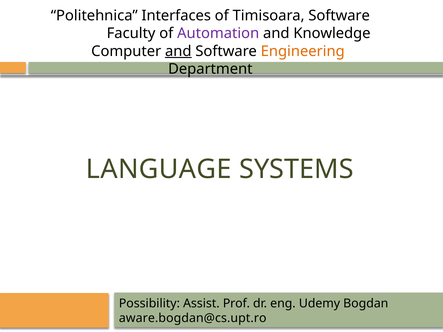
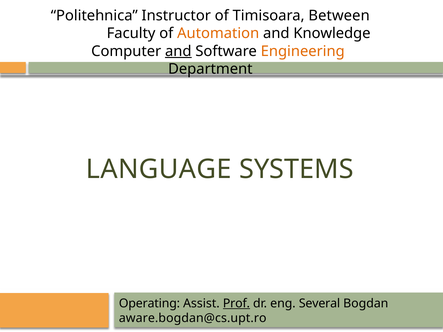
Interfaces: Interfaces -> Instructor (176, 16)
Timisoara Software: Software -> Between (339, 16)
Automation colour: purple -> orange (218, 33)
Possibility: Possibility -> Operating (149, 304)
Prof underline: none -> present (236, 304)
Udemy: Udemy -> Several (320, 304)
